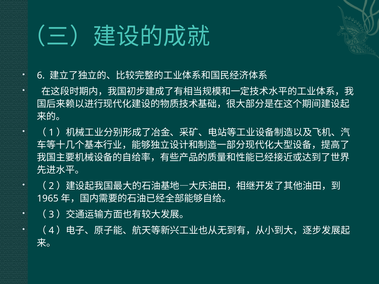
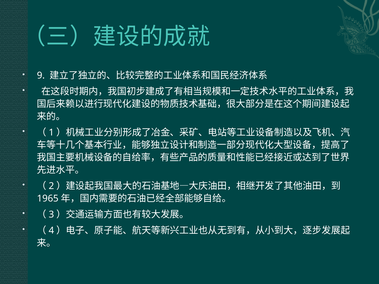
6: 6 -> 9 (41, 76)
